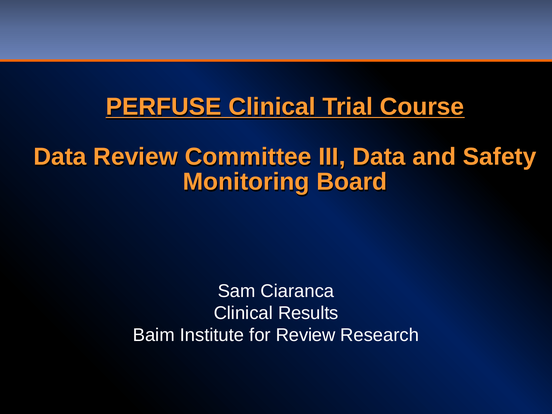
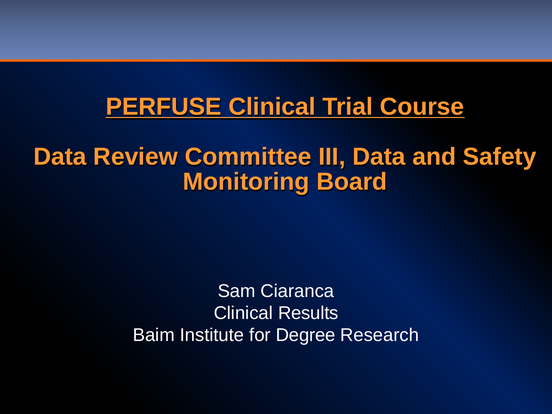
for Review: Review -> Degree (306, 335)
